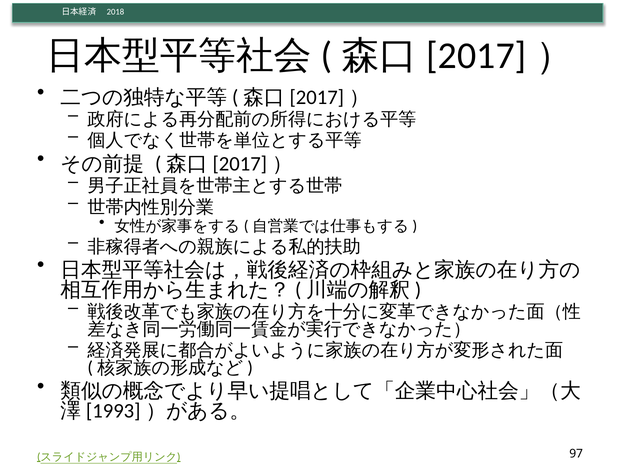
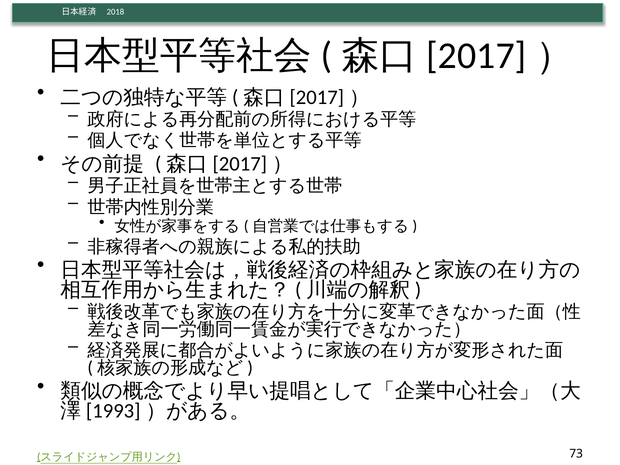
97: 97 -> 73 (576, 454)
